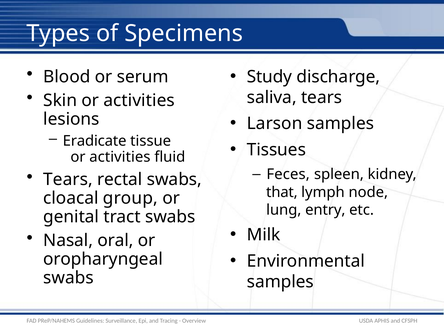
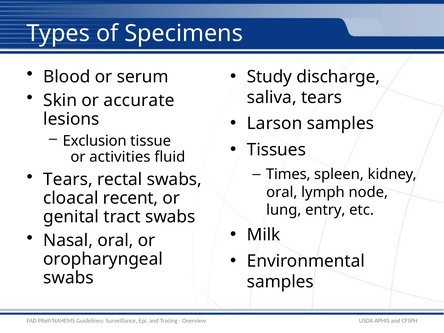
Skin or activities: activities -> accurate (139, 100)
Eradicate: Eradicate -> Exclusion (95, 141)
Feces: Feces -> Times (288, 174)
that: that -> oral (282, 192)
group: group -> recent (131, 198)
